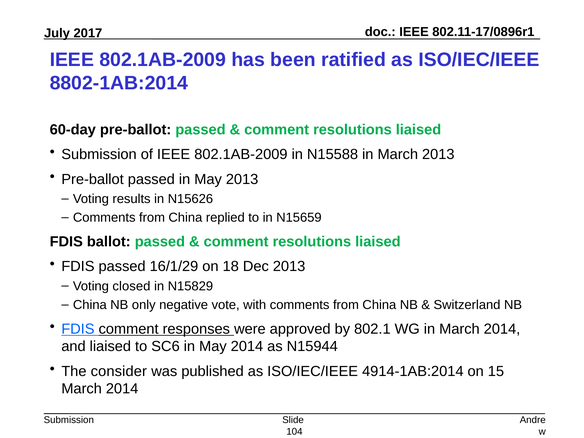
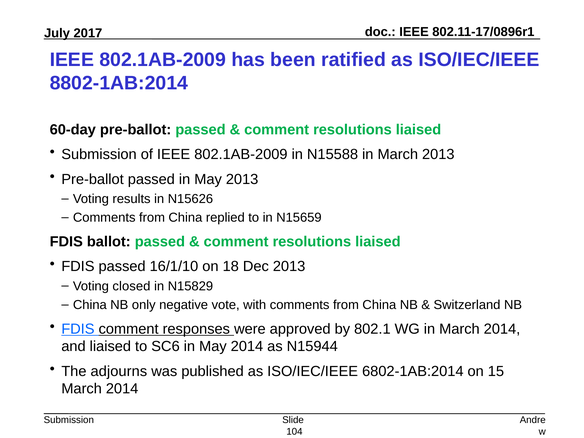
16/1/29: 16/1/29 -> 16/1/10 (174, 266)
consider: consider -> adjourns (119, 371)
4914-1AB:2014: 4914-1AB:2014 -> 6802-1AB:2014 (413, 371)
